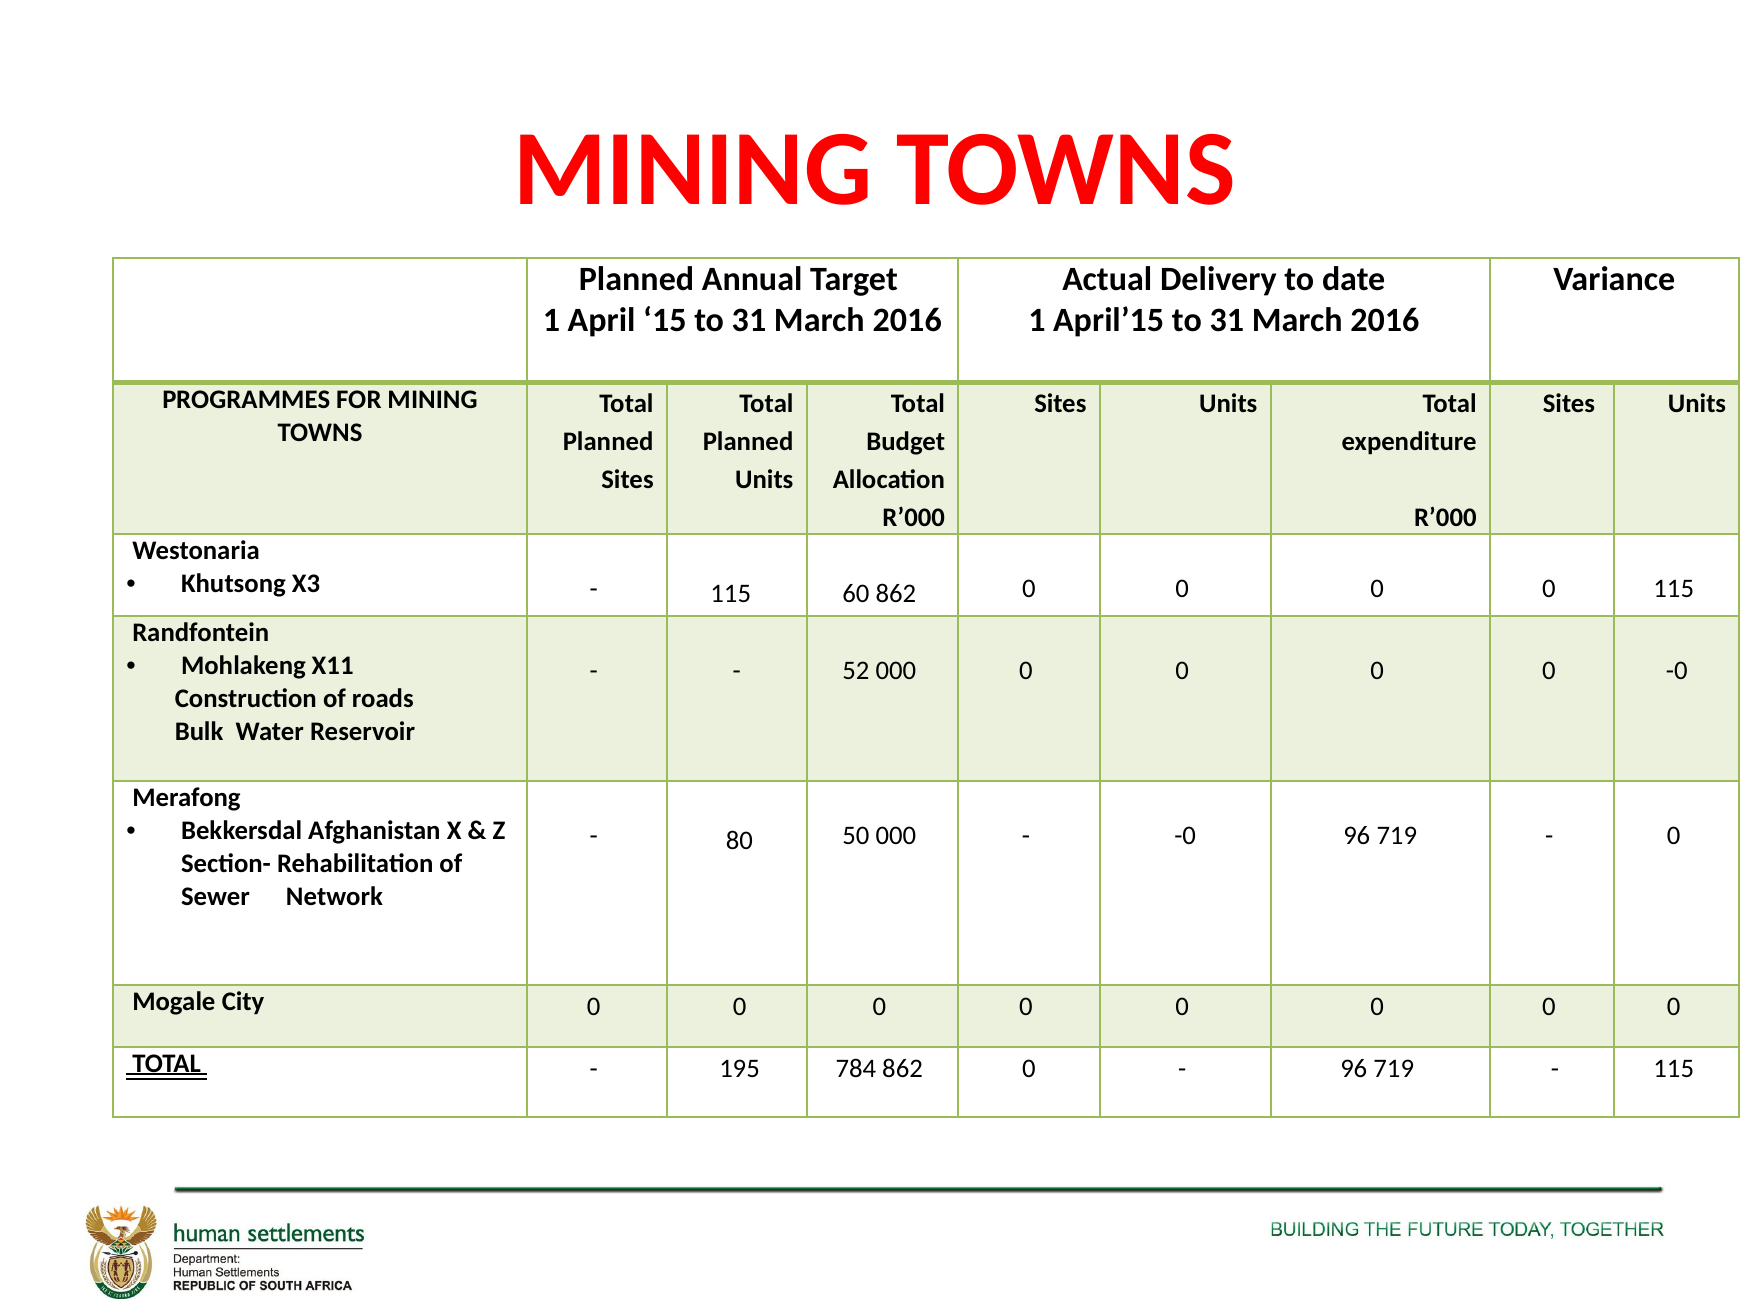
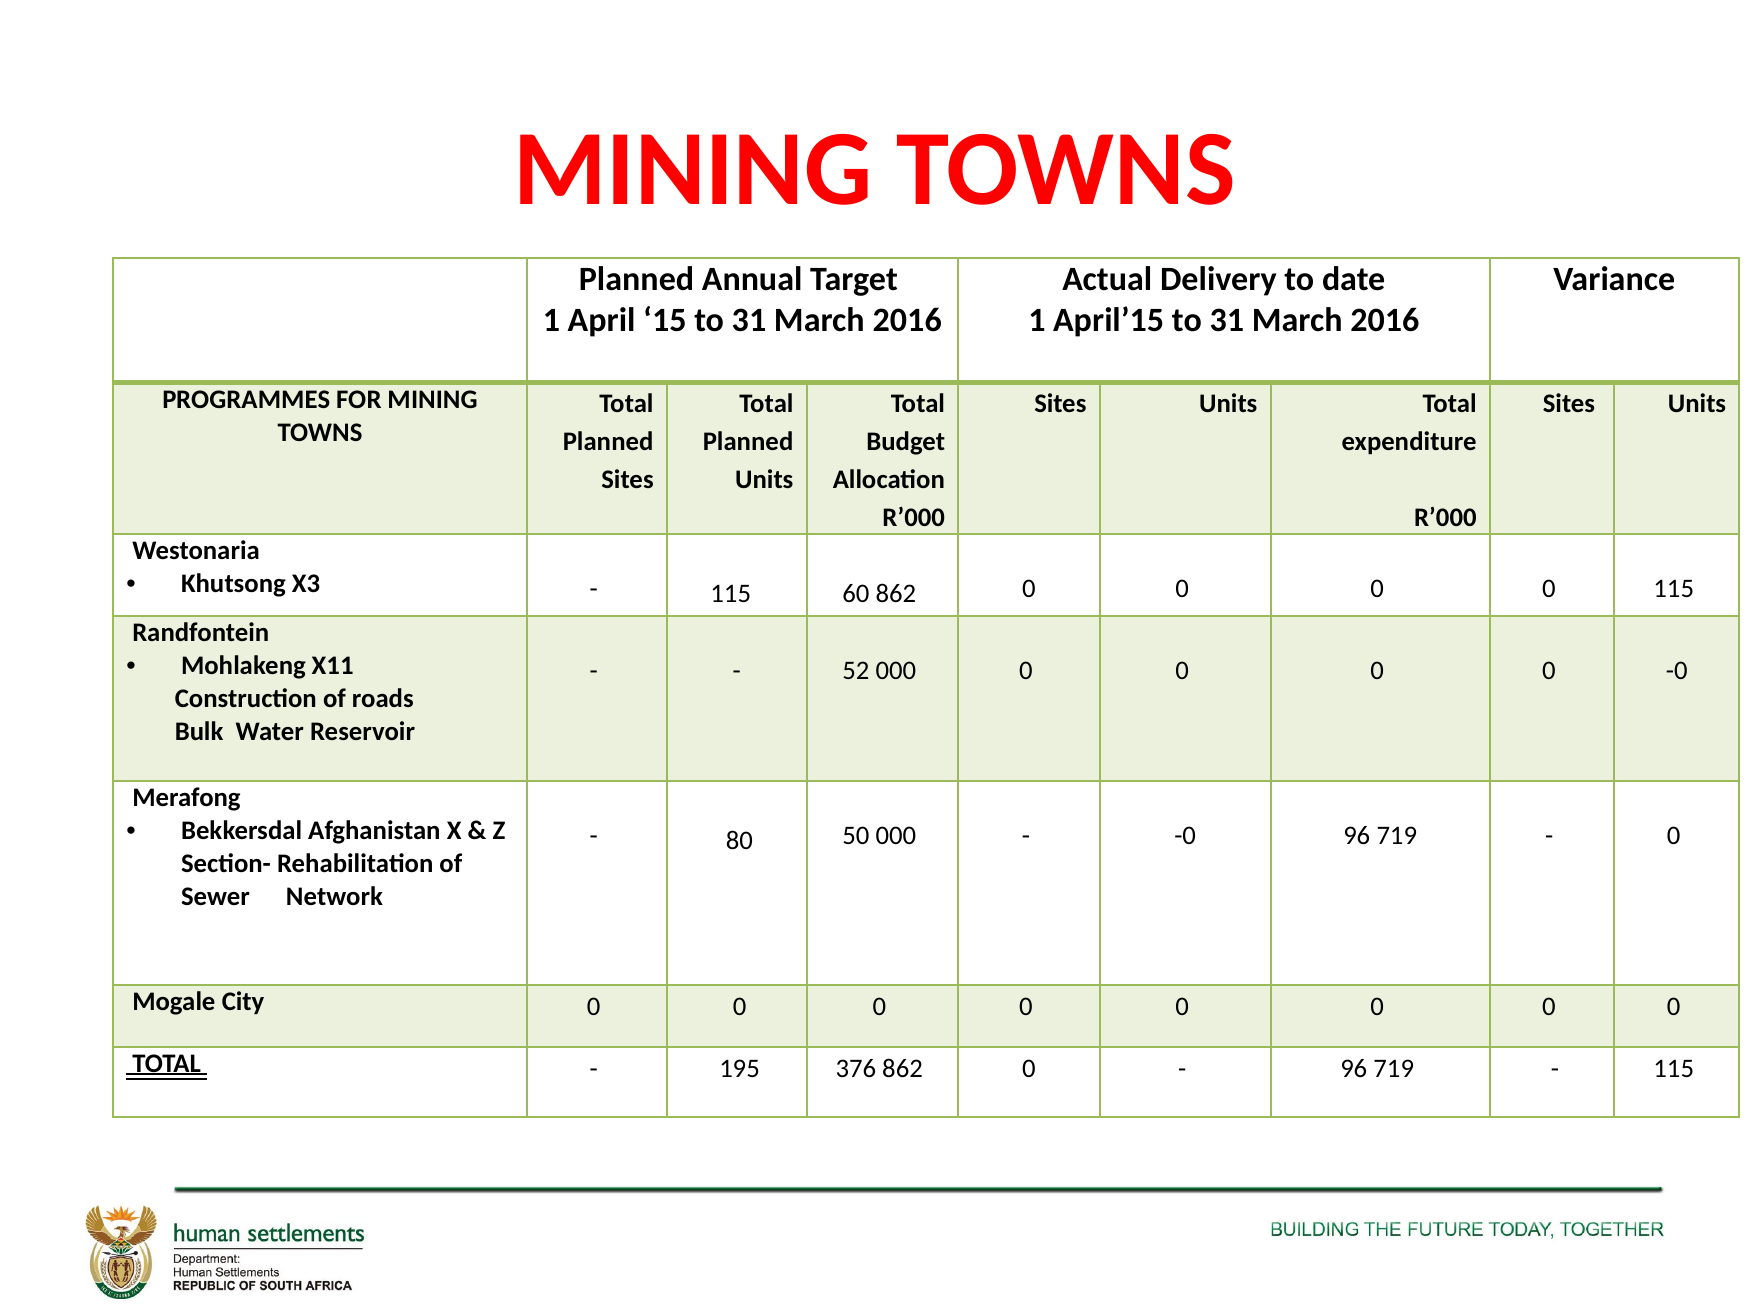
784: 784 -> 376 (856, 1069)
